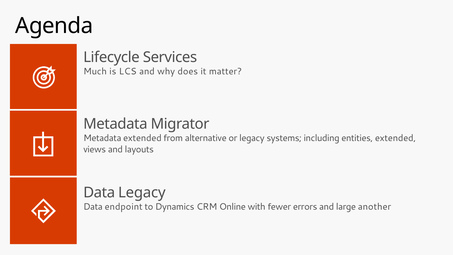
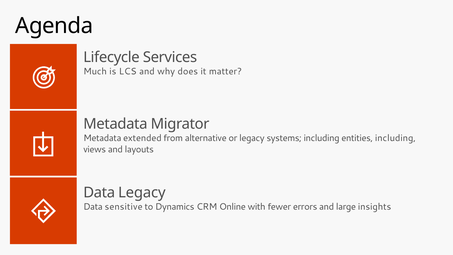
entities extended: extended -> including (395, 138)
endpoint: endpoint -> sensitive (124, 207)
another: another -> insights (375, 207)
